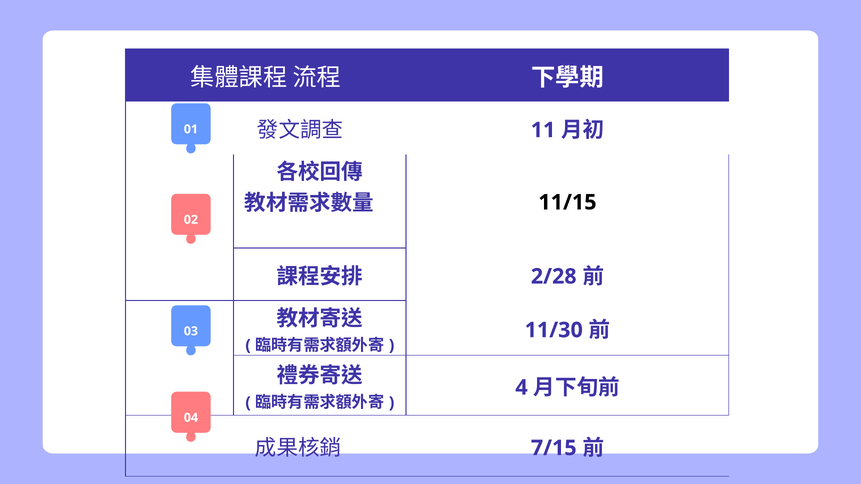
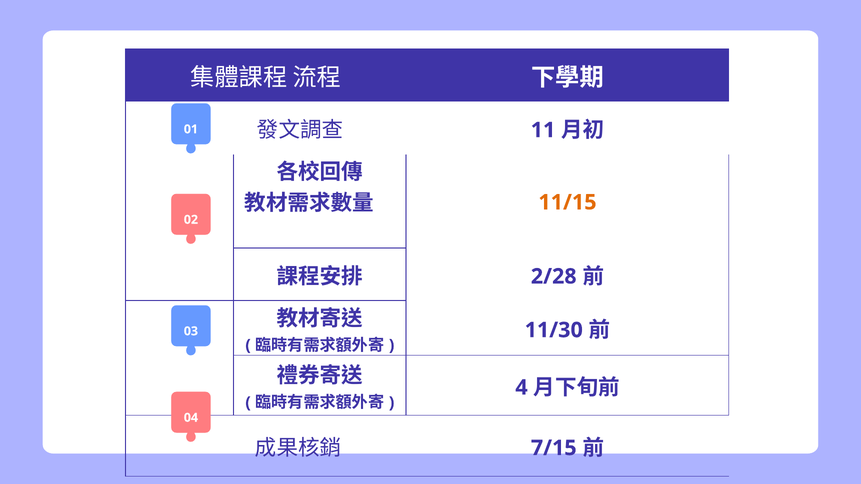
11/15 colour: black -> orange (567, 202)
